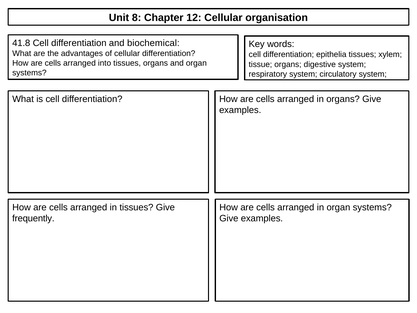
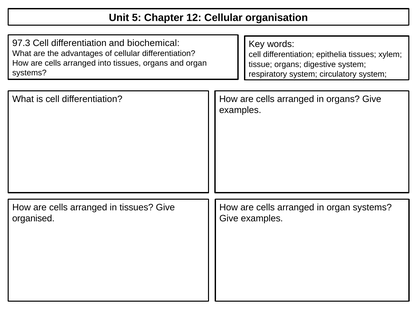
8: 8 -> 5 (137, 18)
41.8: 41.8 -> 97.3 (21, 43)
frequently: frequently -> organised (33, 218)
